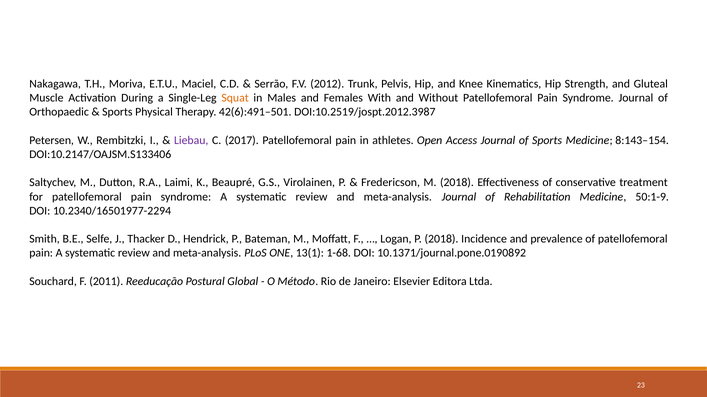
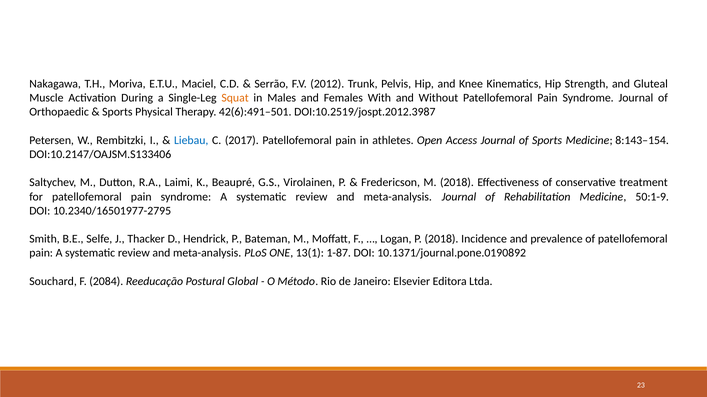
Liebau colour: purple -> blue (191, 140)
10.2340/16501977-2294: 10.2340/16501977-2294 -> 10.2340/16501977-2795 (112, 211)
1-68: 1-68 -> 1-87 (339, 253)
2011: 2011 -> 2084 (106, 282)
